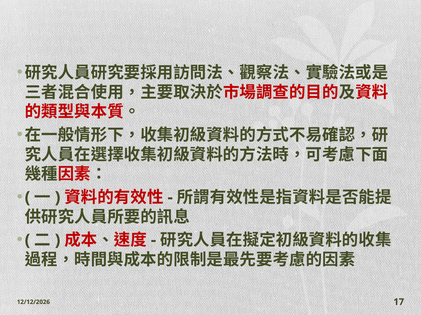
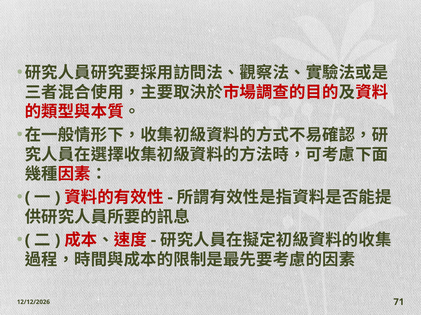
17: 17 -> 71 (399, 303)
